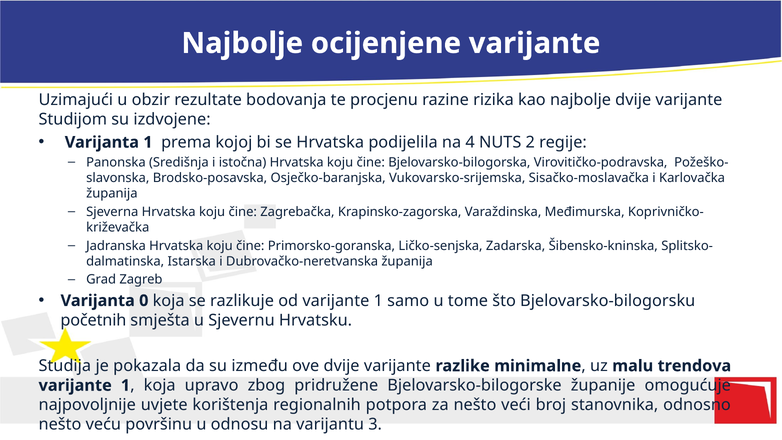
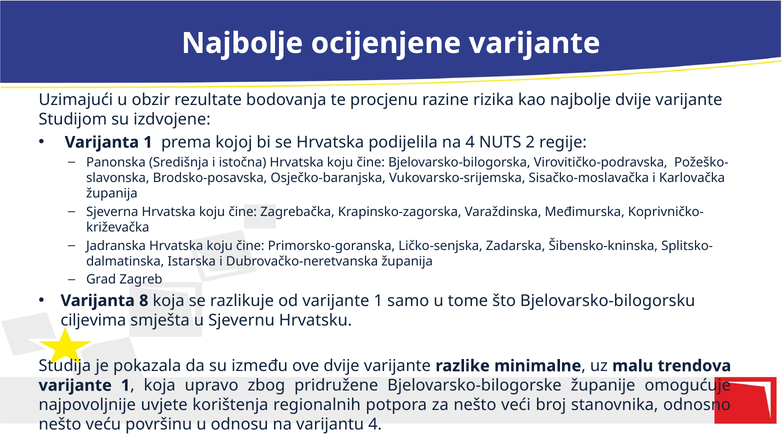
0: 0 -> 8 (144, 301)
početnih: početnih -> ciljevima (93, 320)
varijantu 3: 3 -> 4 (375, 424)
